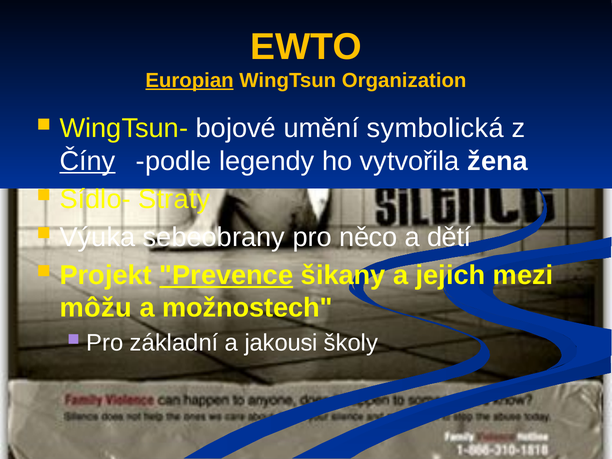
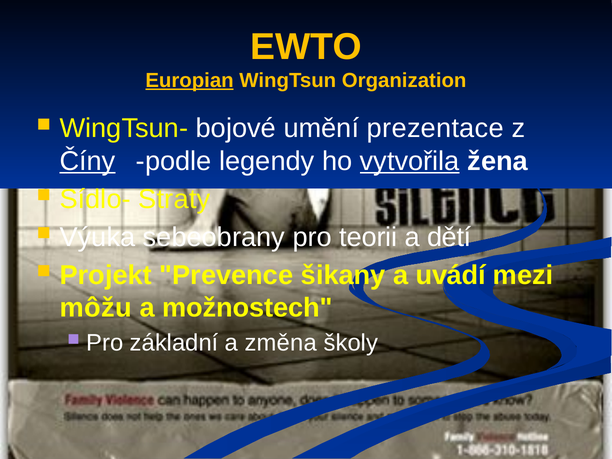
symbolická: symbolická -> prezentace (435, 128)
vytvořila underline: none -> present (410, 161)
něco: něco -> teorii (368, 237)
Prevence underline: present -> none (226, 275)
jejich: jejich -> uvádí (451, 275)
jakousi: jakousi -> změna (281, 343)
